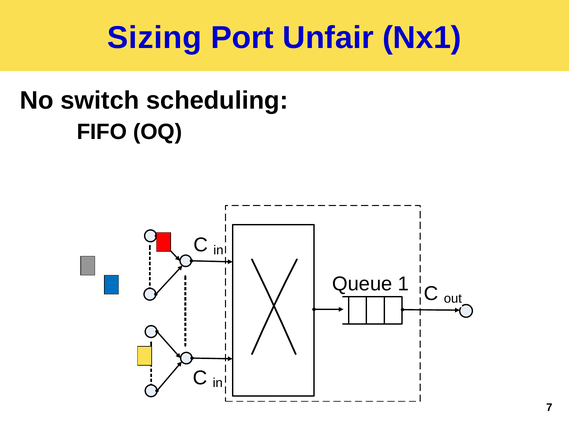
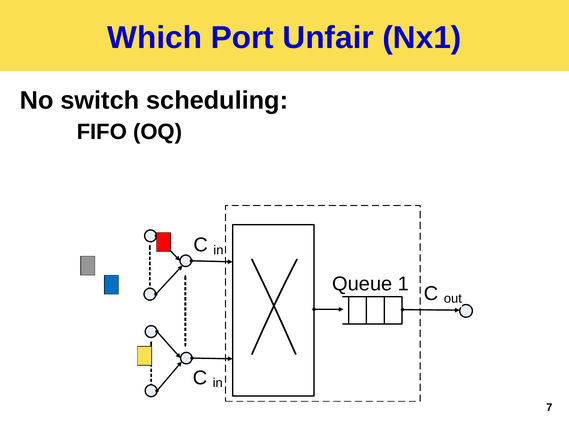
Sizing: Sizing -> Which (155, 38)
